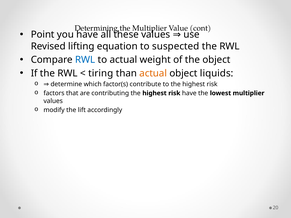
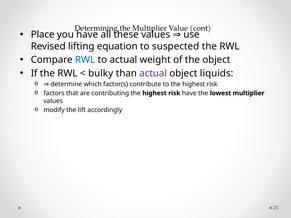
Point: Point -> Place (43, 35)
tiring: tiring -> bulky (101, 73)
actual colour: orange -> purple (153, 73)
